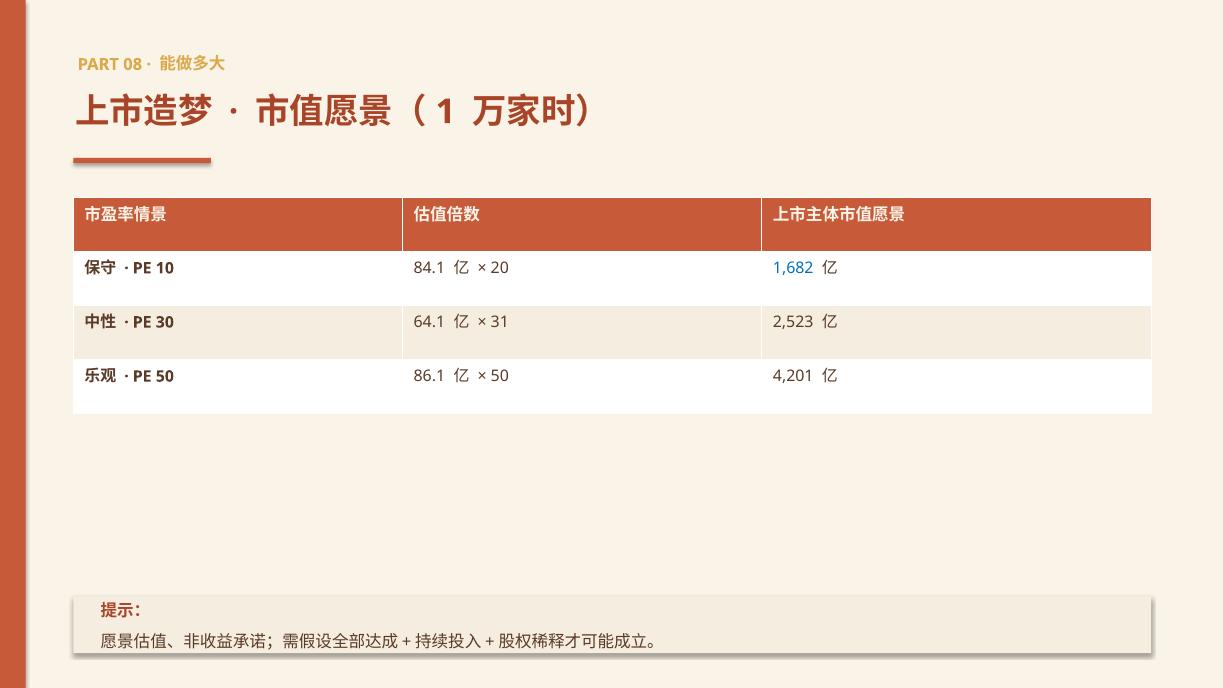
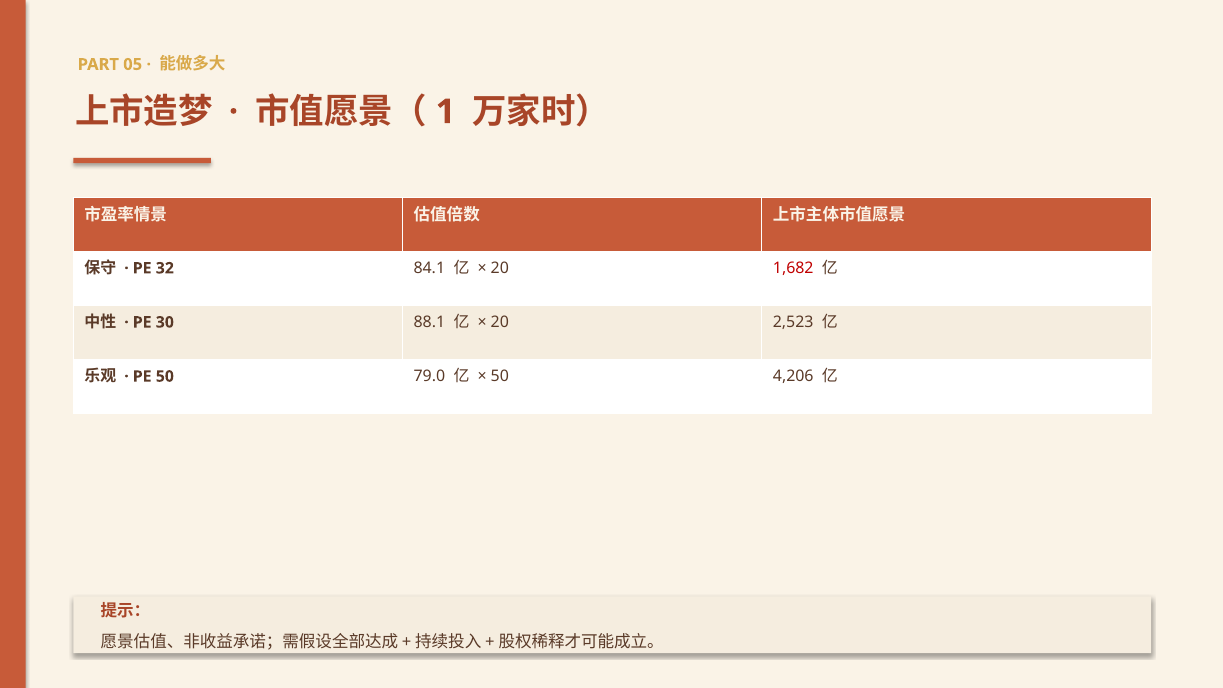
08: 08 -> 05 (133, 64)
10: 10 -> 32 (165, 268)
1,682 colour: blue -> red (793, 268)
64.1: 64.1 -> 88.1 (429, 322)
31: 31 -> 20 (500, 322)
86.1: 86.1 -> 79.0 (429, 376)
4,201: 4,201 -> 4,206 (793, 376)
